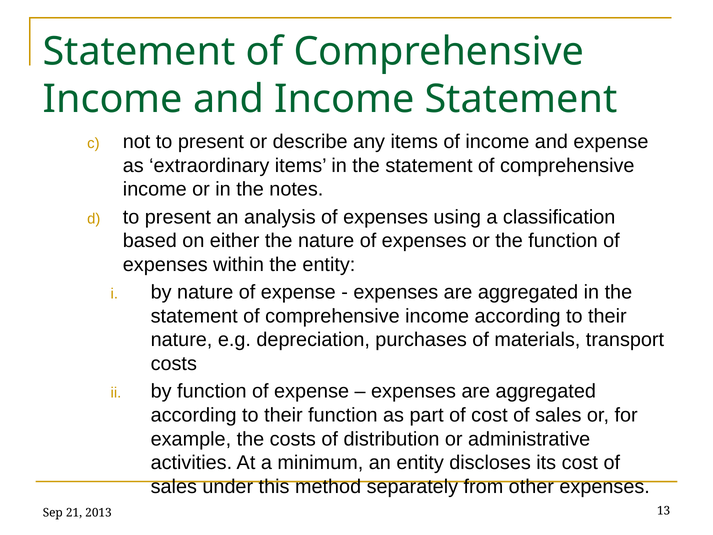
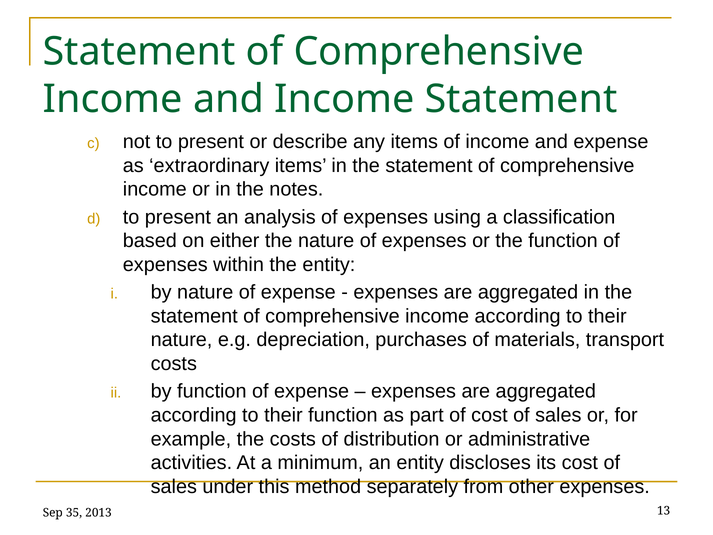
21: 21 -> 35 (74, 513)
